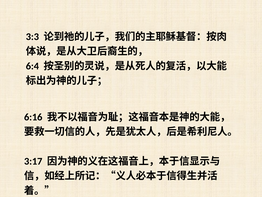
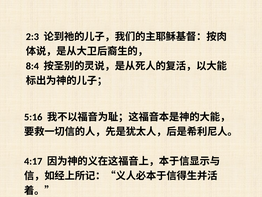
3:3: 3:3 -> 2:3 (32, 37)
6:4: 6:4 -> 8:4 (32, 66)
6:16: 6:16 -> 5:16 (33, 117)
3:17: 3:17 -> 4:17 (33, 161)
